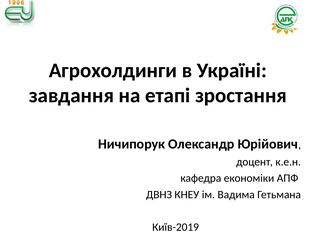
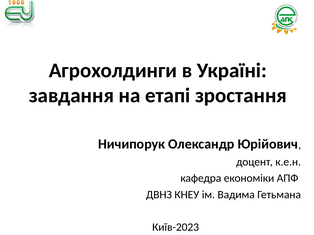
Київ-2019: Київ-2019 -> Київ-2023 (176, 228)
